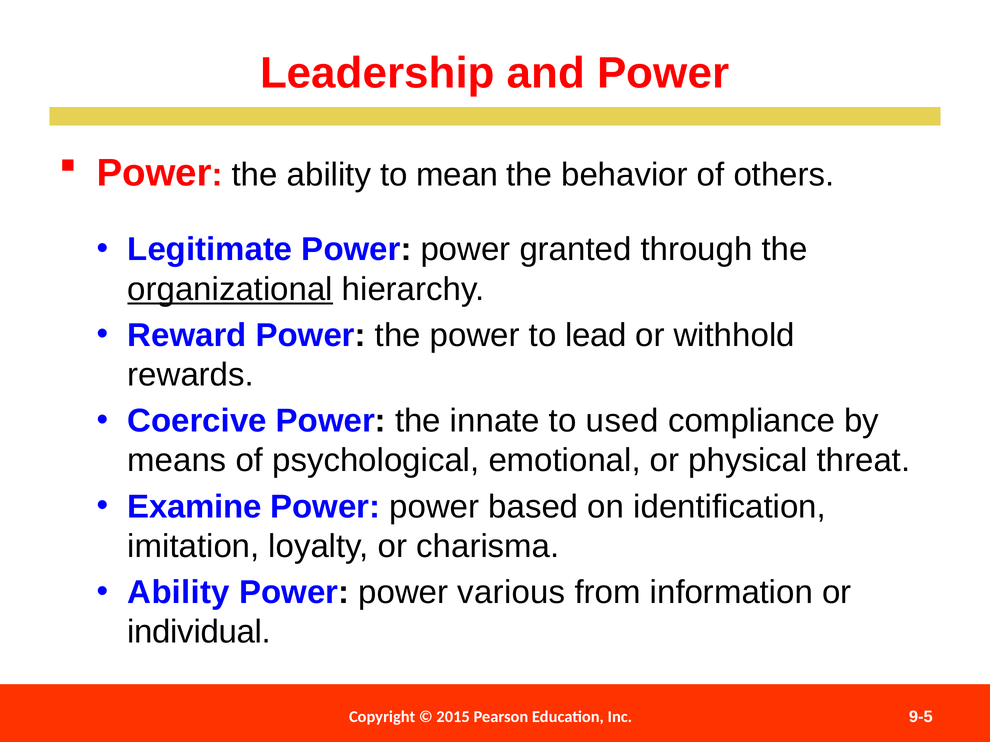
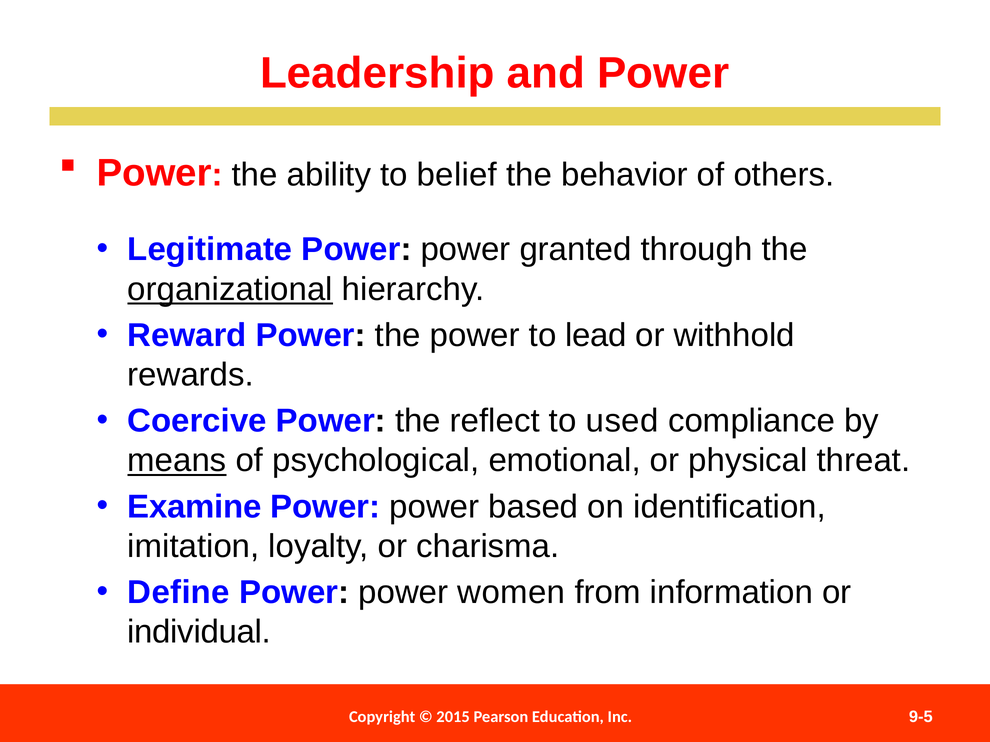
mean: mean -> belief (457, 175)
innate: innate -> reflect (495, 421)
means underline: none -> present (177, 461)
Ability: Ability -> Define (179, 593)
various: various -> women (511, 593)
